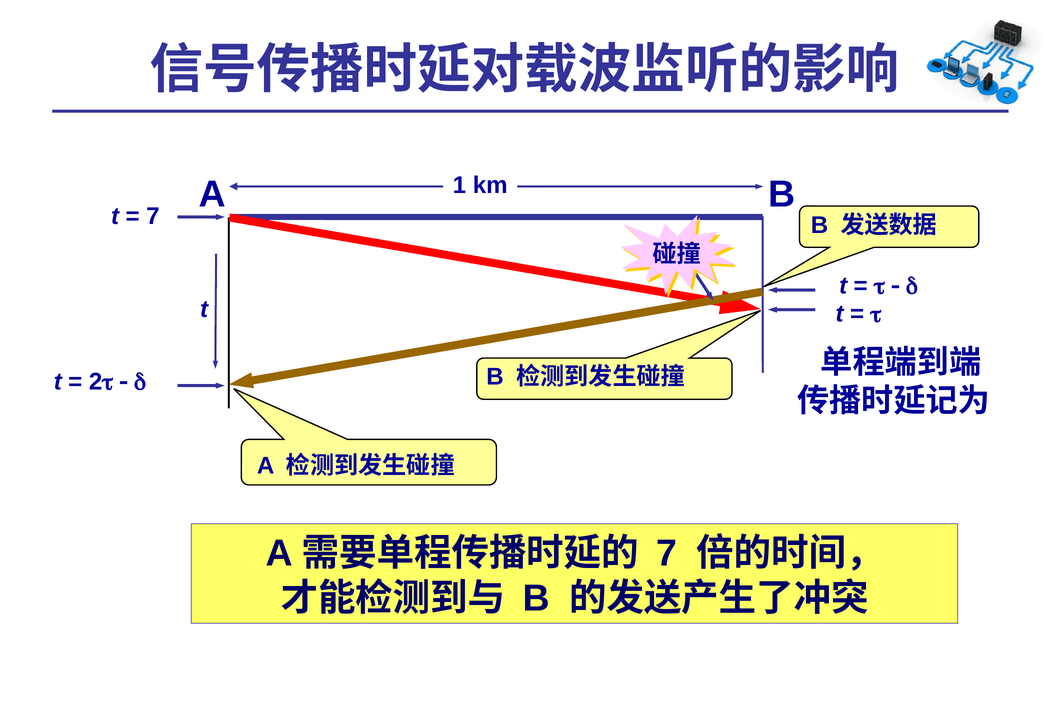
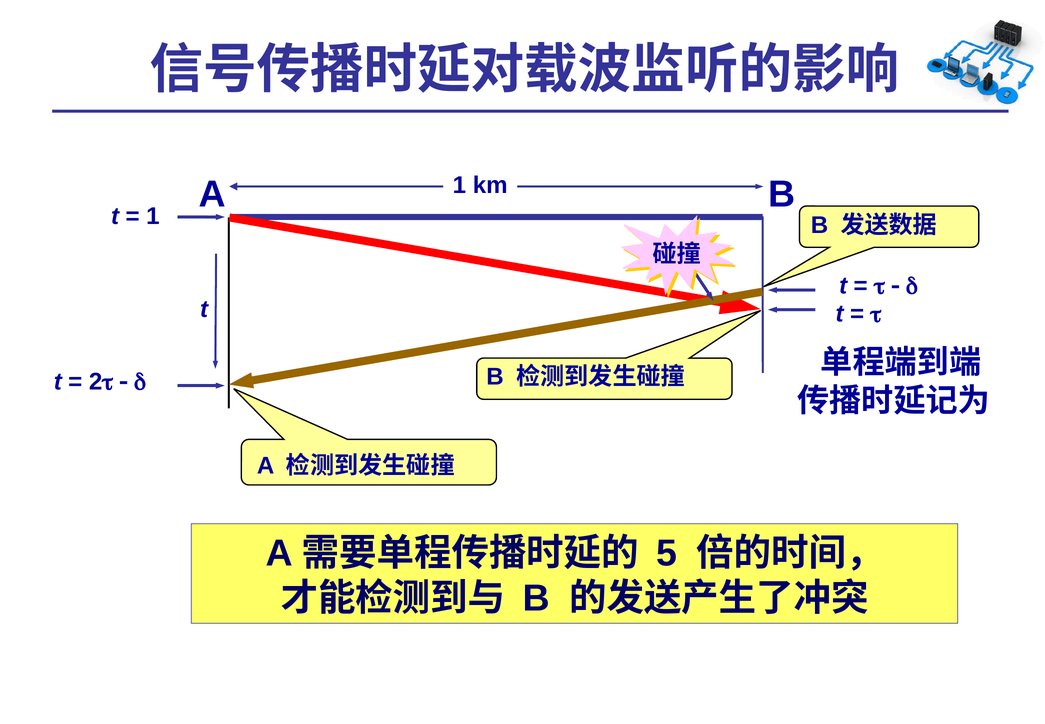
7: 7 -> 1 (153, 216)
7: 7 -> 5 (667, 553)
